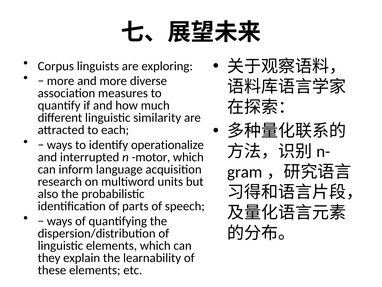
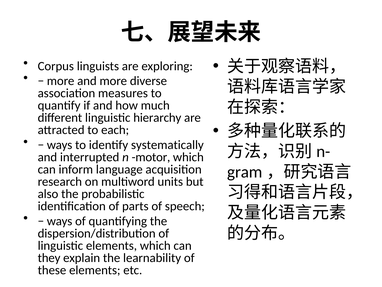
similarity: similarity -> hierarchy (157, 118)
operationalize: operationalize -> systematically (167, 145)
